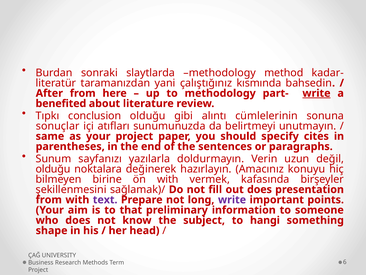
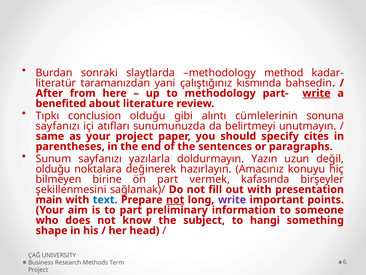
sonuçlar: sonuçlar -> sayfanızı (58, 126)
Verin: Verin -> Yazın (264, 158)
ön with: with -> part (168, 179)
out does: does -> with (259, 189)
from: from -> main (49, 199)
text colour: purple -> blue (105, 199)
not underline: none -> present (175, 199)
to that: that -> part (131, 210)
